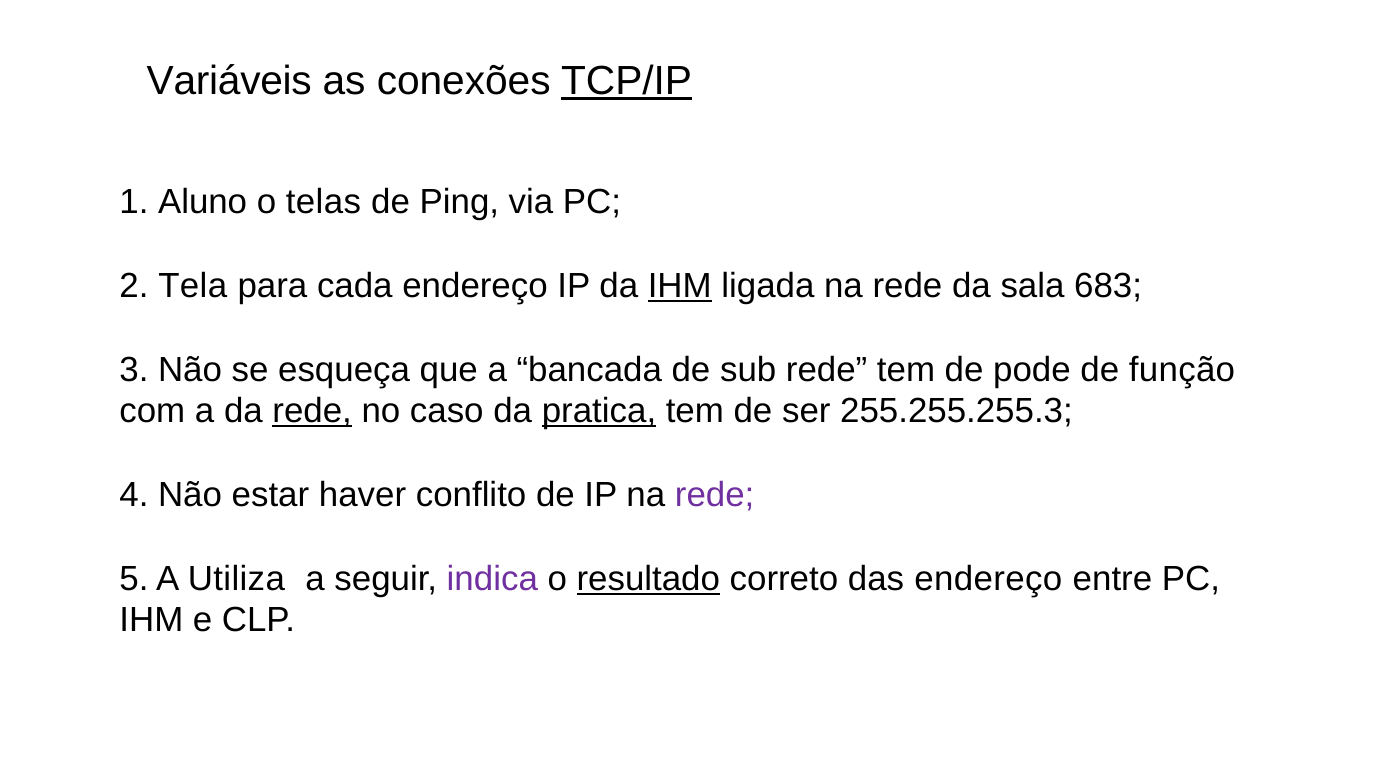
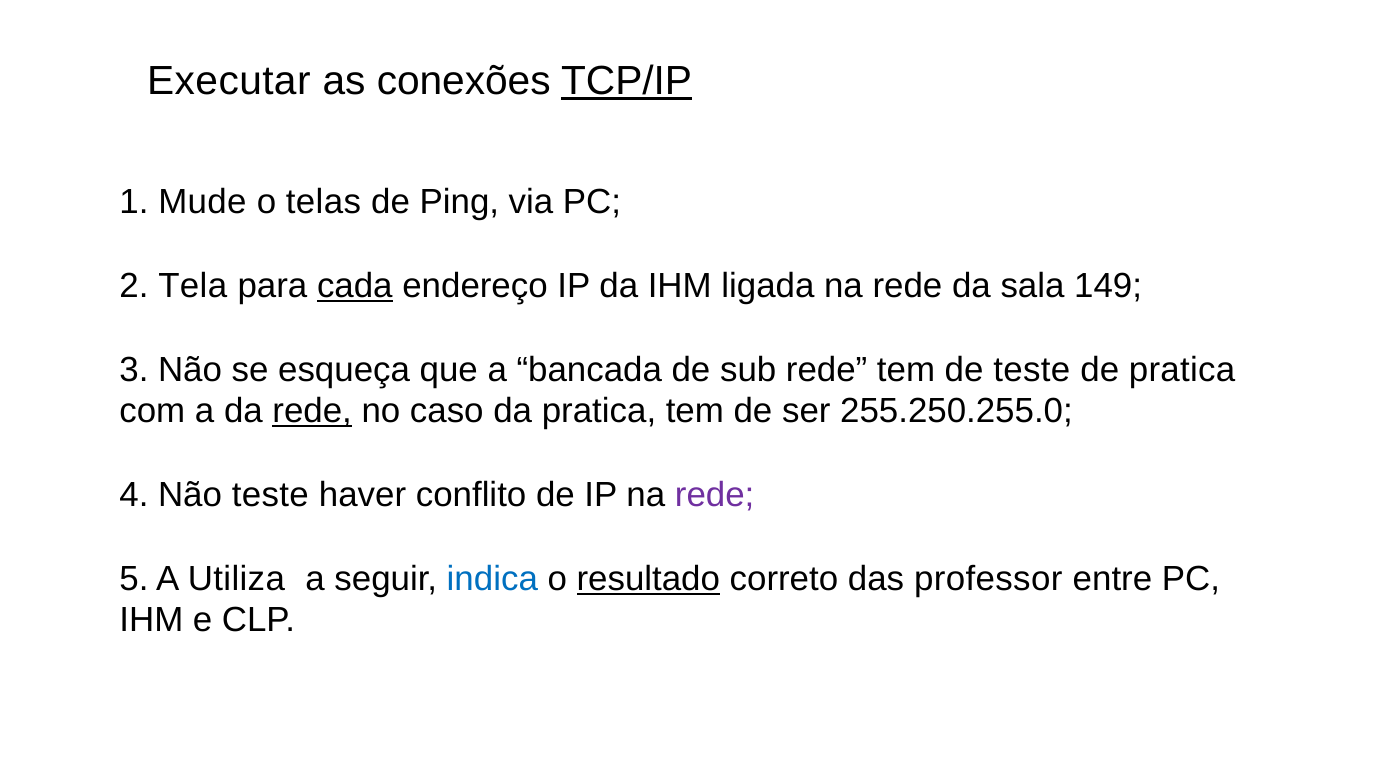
Variáveis: Variáveis -> Executar (229, 81)
Aluno: Aluno -> Mude (202, 202)
cada underline: none -> present (355, 286)
IHM underline: present -> none (680, 286)
683: 683 -> 149 (1108, 286)
de pode: pode -> teste (1032, 370)
de função: função -> pratica (1182, 370)
pratica underline: present -> none (599, 412)
255.255.255.3: 255.255.255.3 -> 255.250.255.0 (956, 412)
Não estar: estar -> teste (270, 495)
indica colour: purple -> blue (492, 579)
das endereço: endereço -> professor (988, 579)
